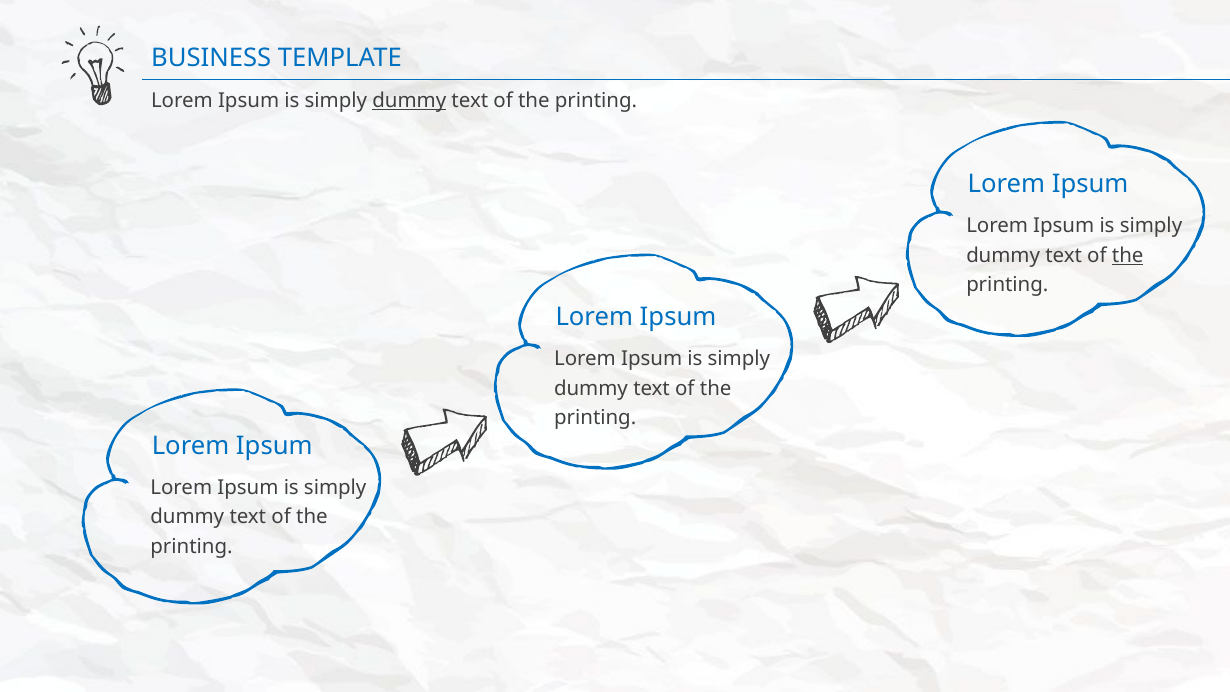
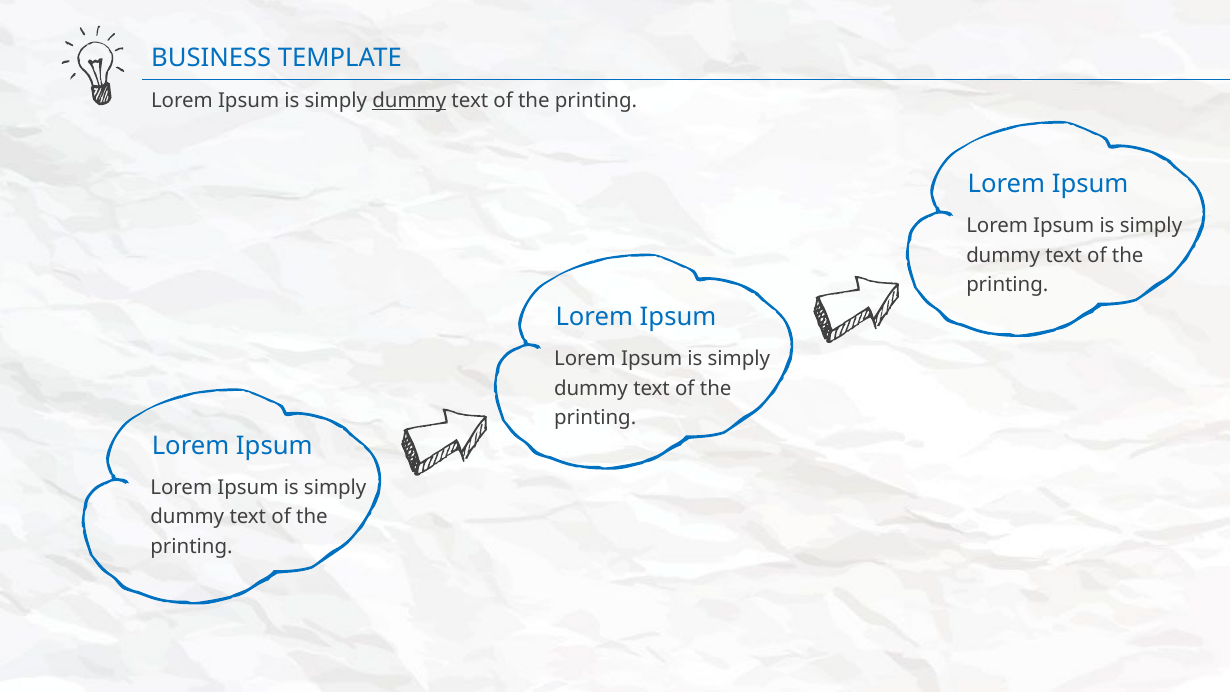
the underline: present -> none (1128, 256)
